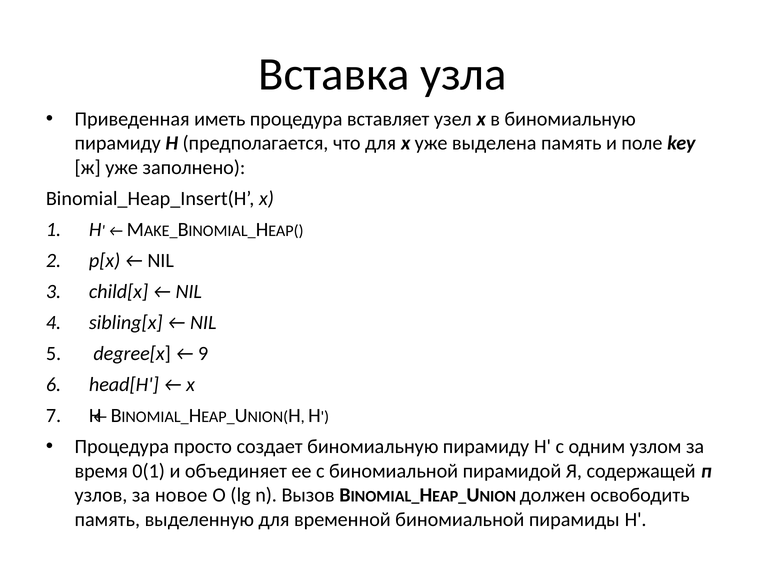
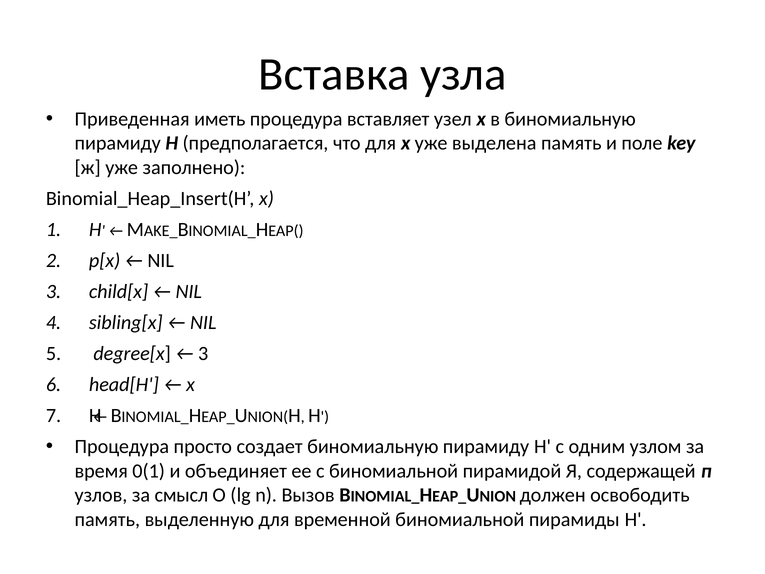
9: 9 -> 3 (203, 353)
новое: новое -> смысл (181, 495)
